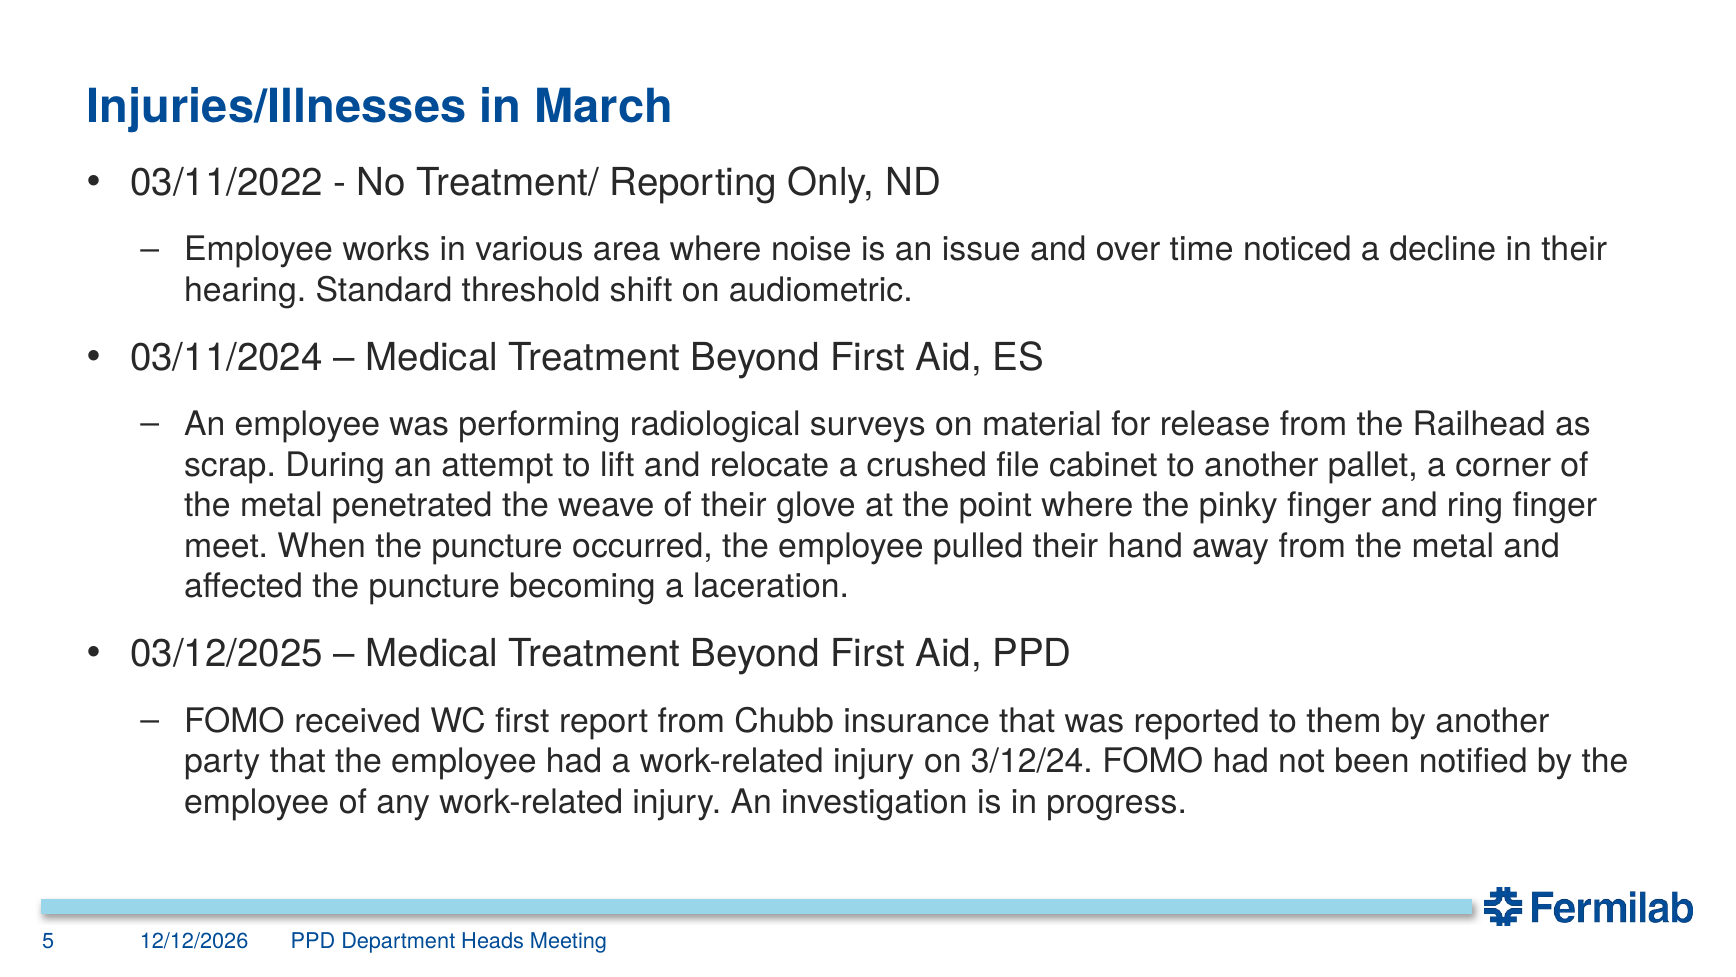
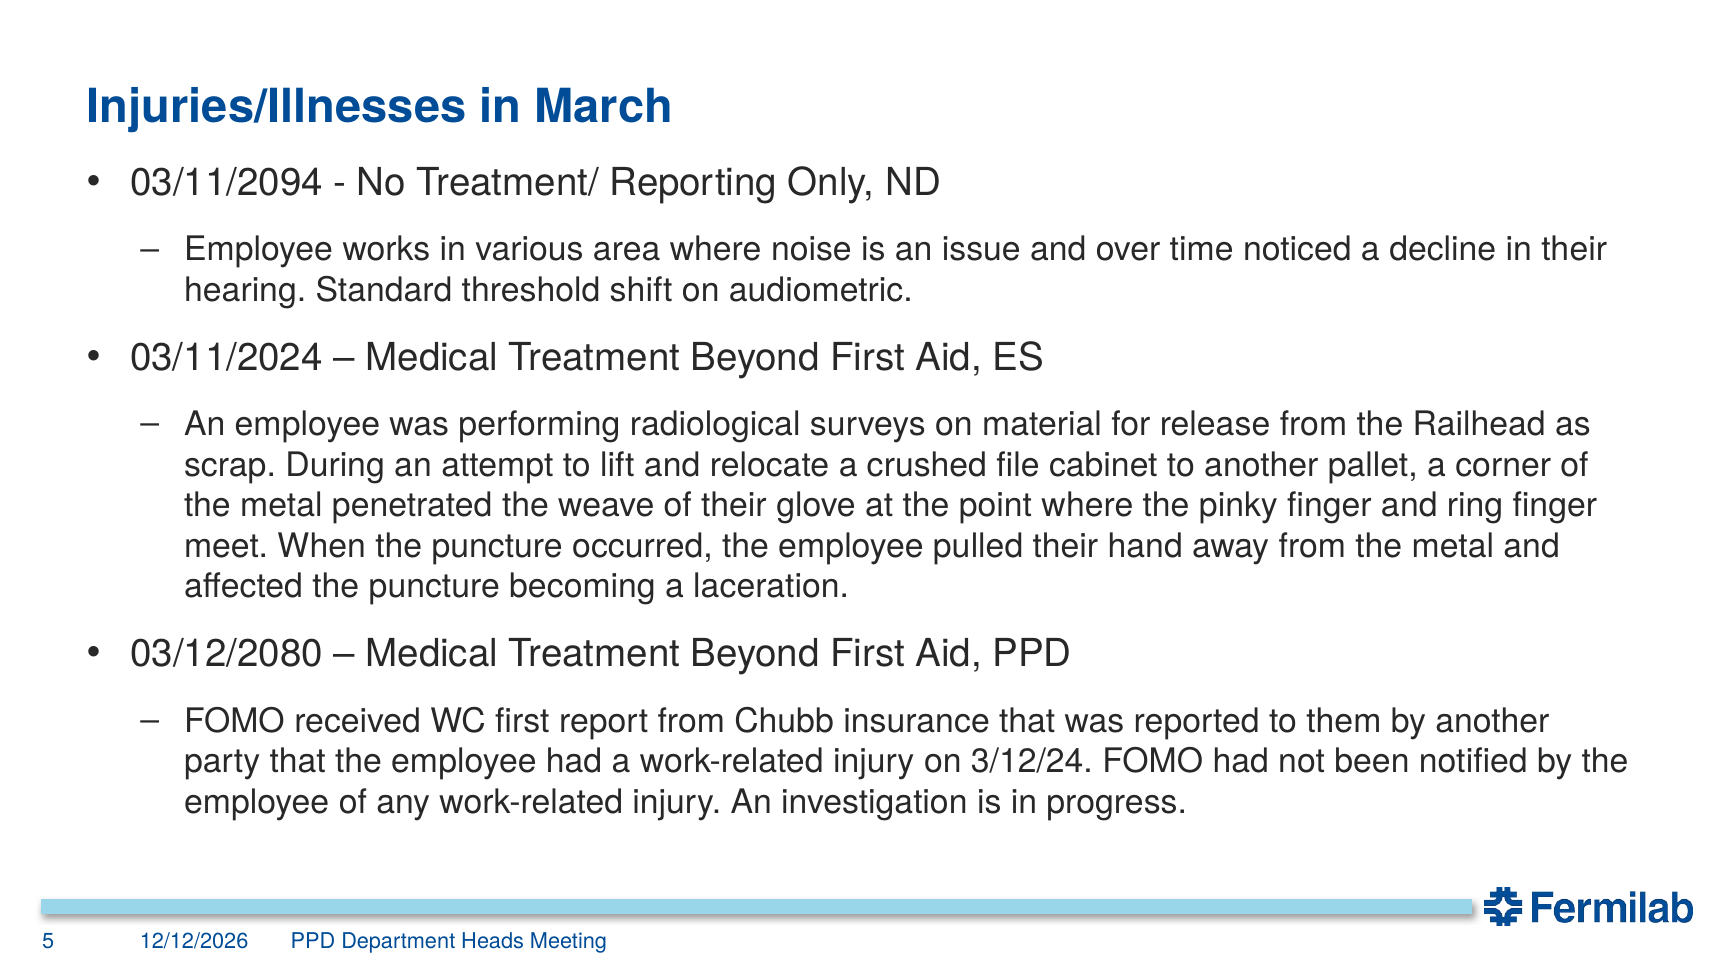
03/11/2022: 03/11/2022 -> 03/11/2094 (227, 183)
03/12/2025: 03/12/2025 -> 03/12/2080 (227, 654)
